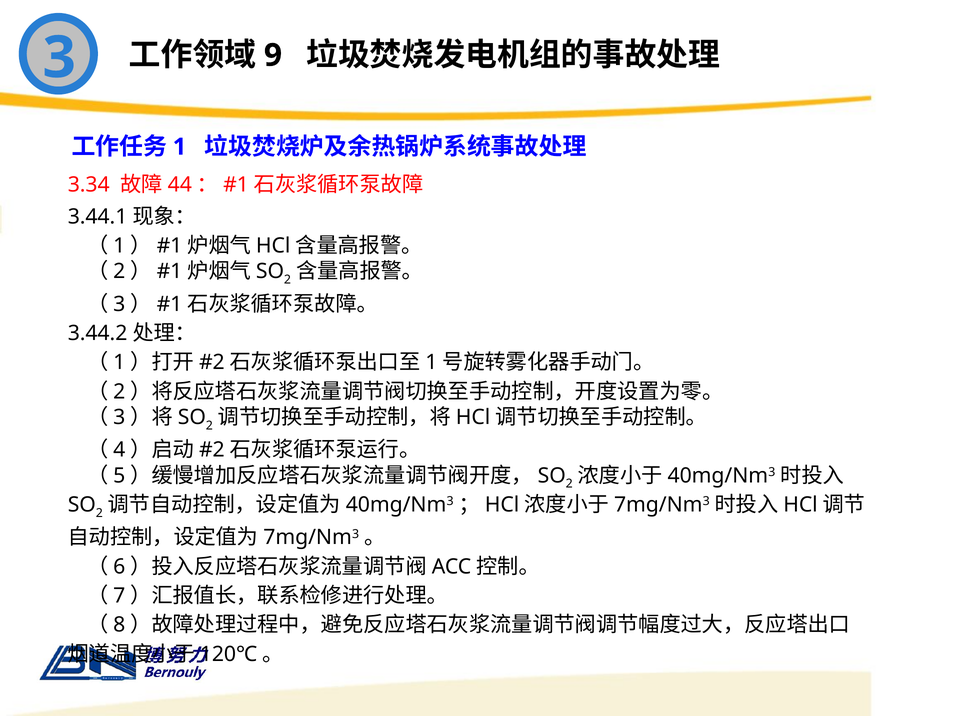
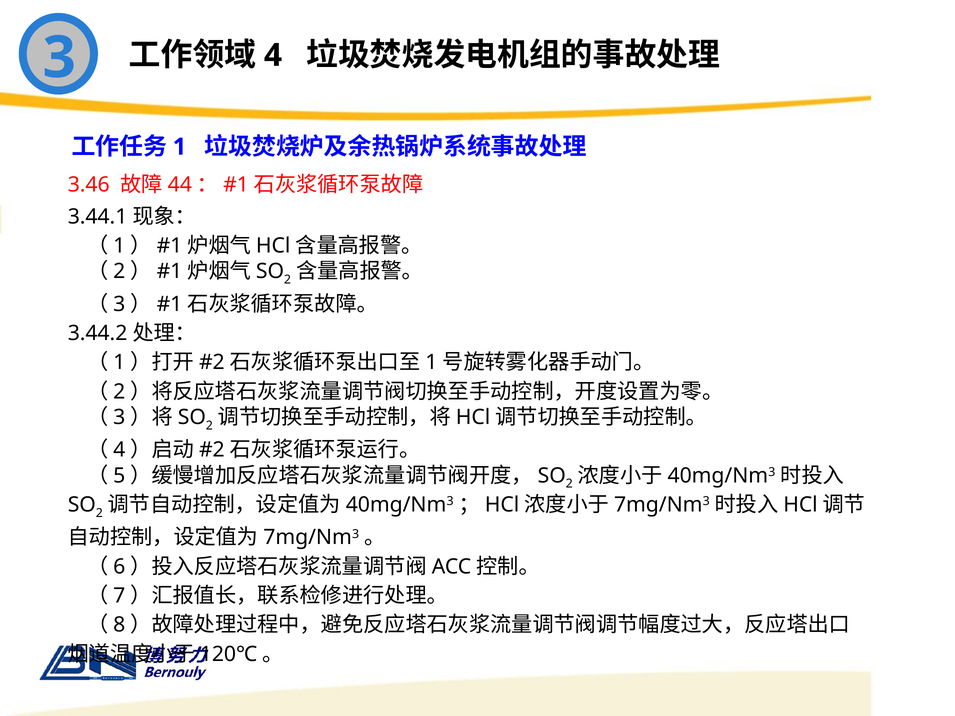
9: 9 -> 4 (273, 55)
3.34: 3.34 -> 3.46 (89, 185)
